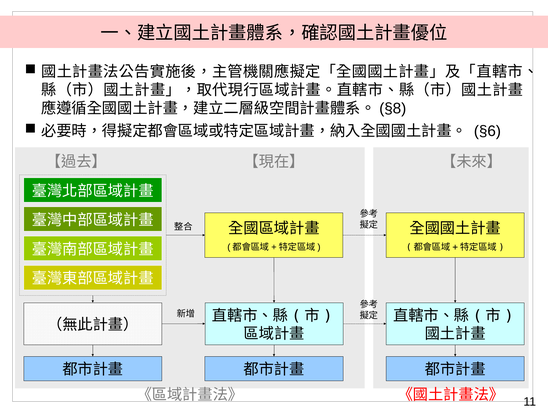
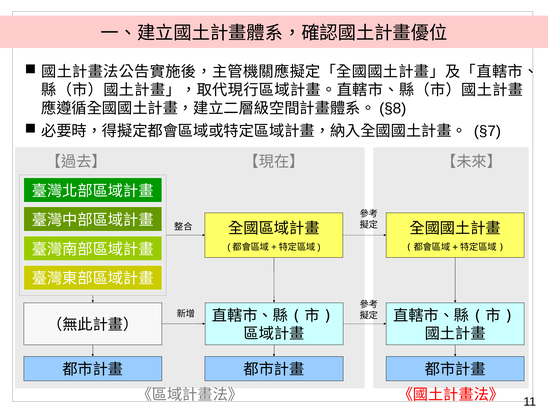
§6: §6 -> §7 (487, 131)
